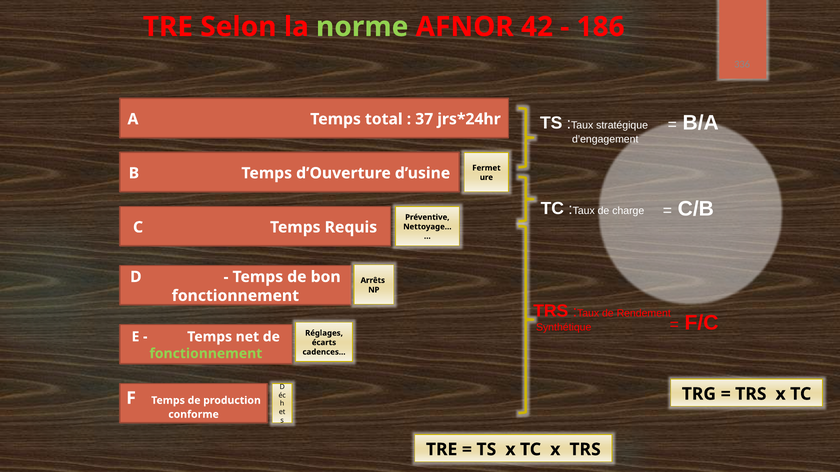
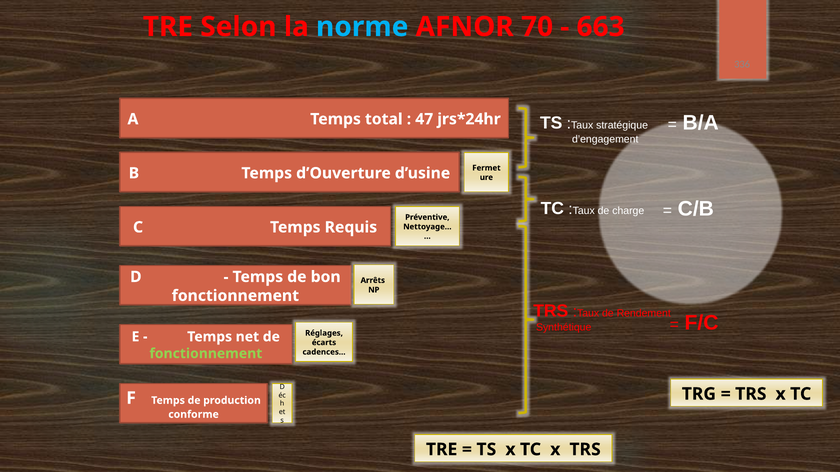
norme colour: light green -> light blue (362, 27)
42: 42 -> 70 (537, 27)
186: 186 -> 663 (601, 27)
37: 37 -> 47 (424, 119)
